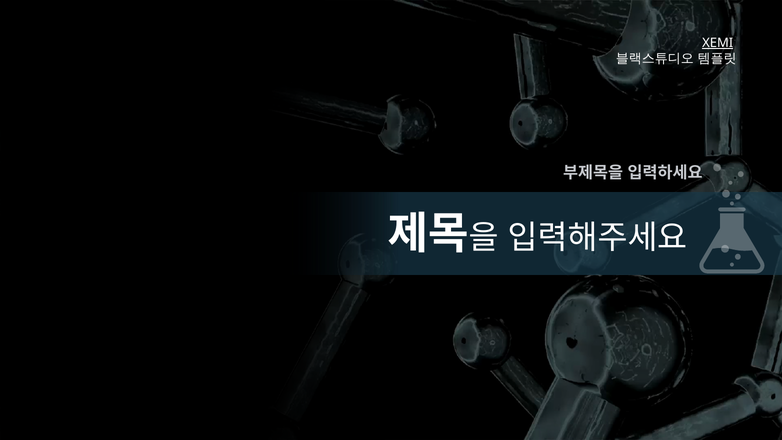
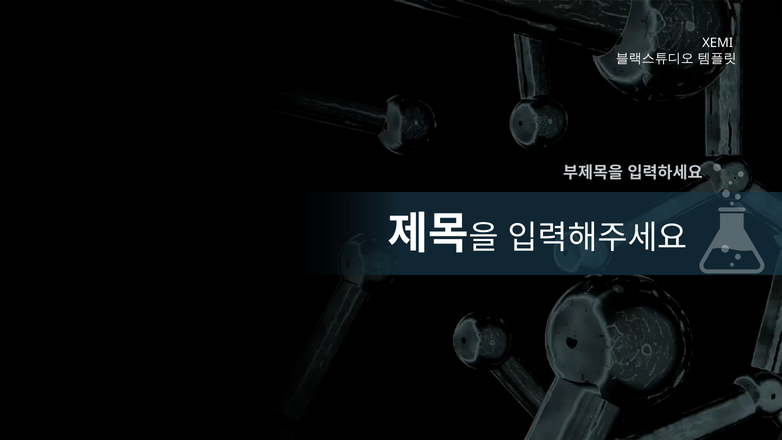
XEMI underline: present -> none (718, 43)
